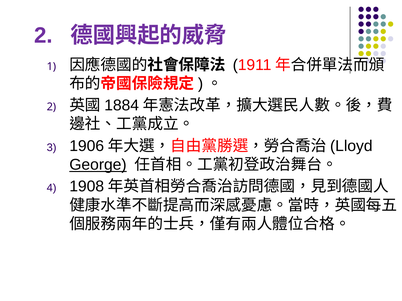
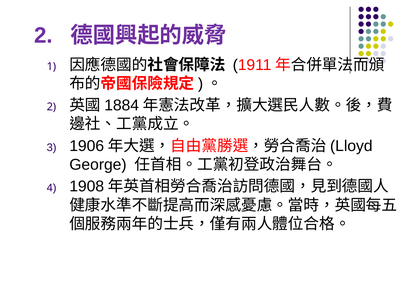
George underline: present -> none (98, 165)
